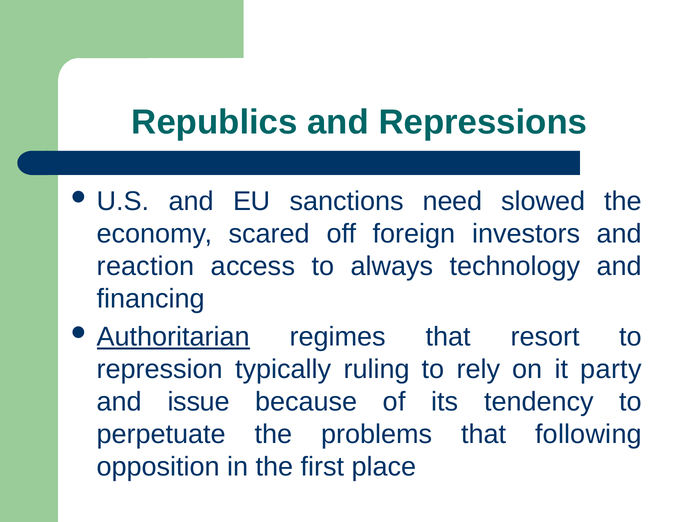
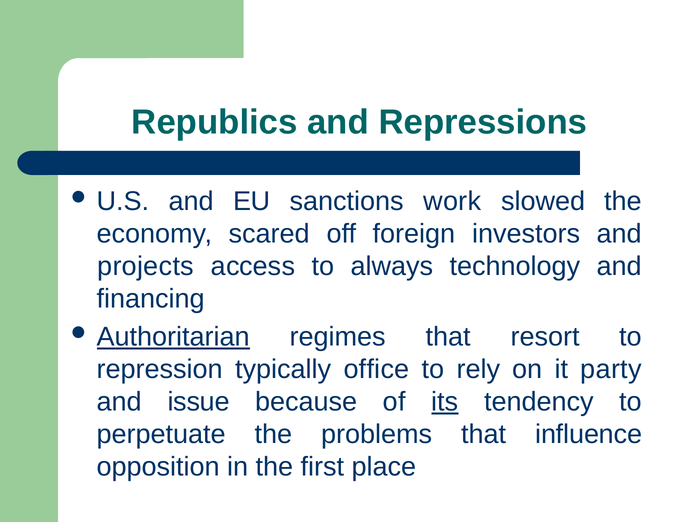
need: need -> work (452, 201)
reaction: reaction -> projects (146, 266)
ruling: ruling -> office (376, 369)
its underline: none -> present (445, 402)
following: following -> influence (589, 434)
